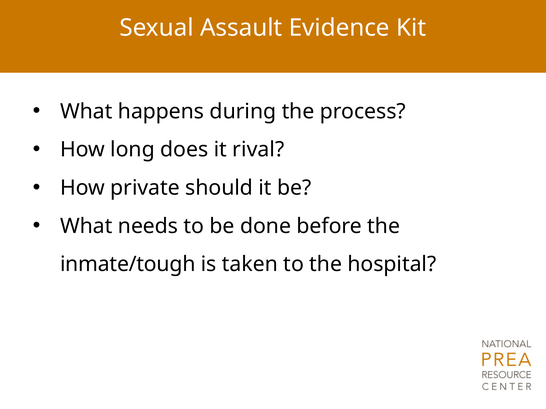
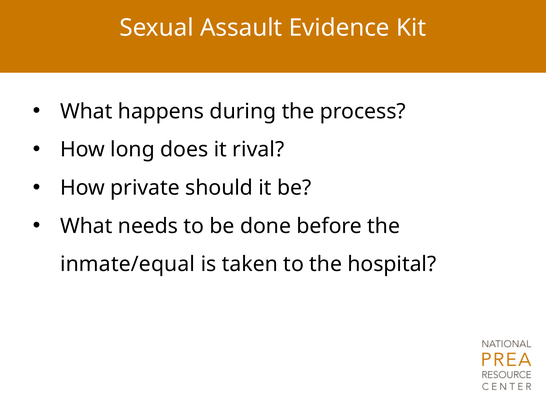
inmate/tough: inmate/tough -> inmate/equal (128, 265)
